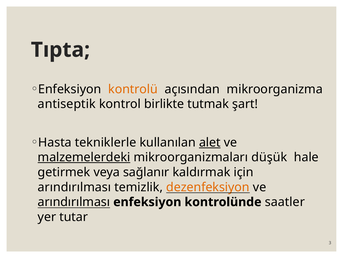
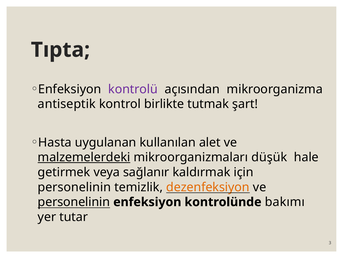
kontrolü colour: orange -> purple (133, 89)
tekniklerle: tekniklerle -> uygulanan (106, 142)
alet underline: present -> none (210, 142)
arındırılması: arındırılması -> personelinin (74, 187)
arındırılması: arındırılması -> personelinin (74, 201)
saatler: saatler -> bakımı (285, 201)
